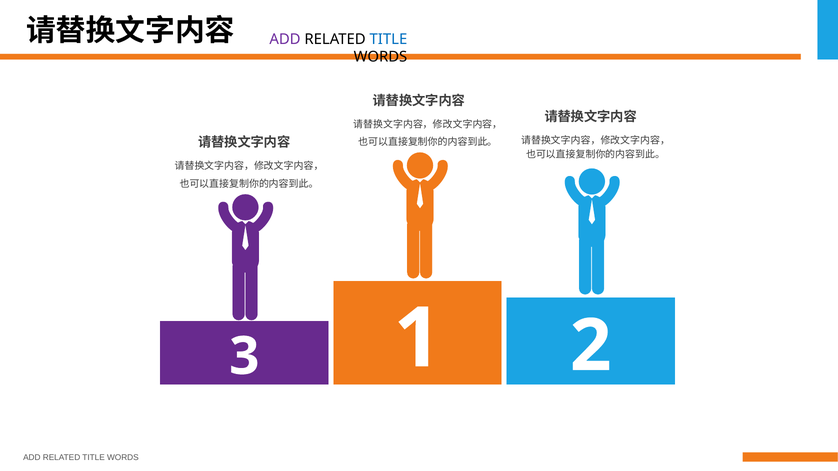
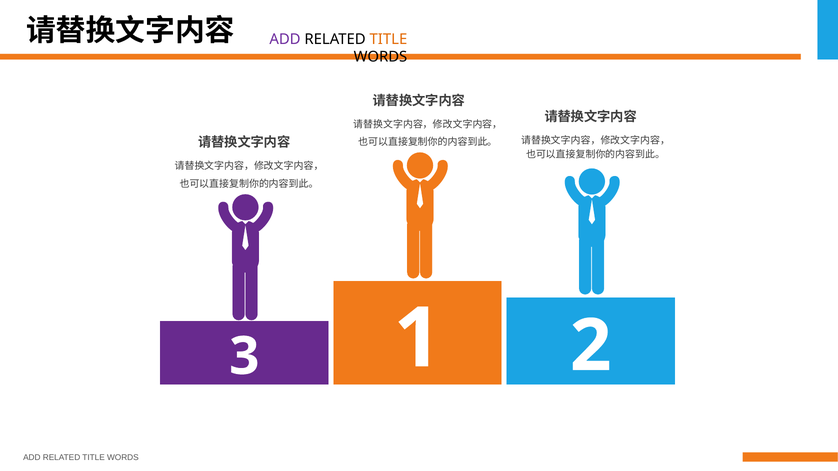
TITLE colour: blue -> orange (388, 39)
